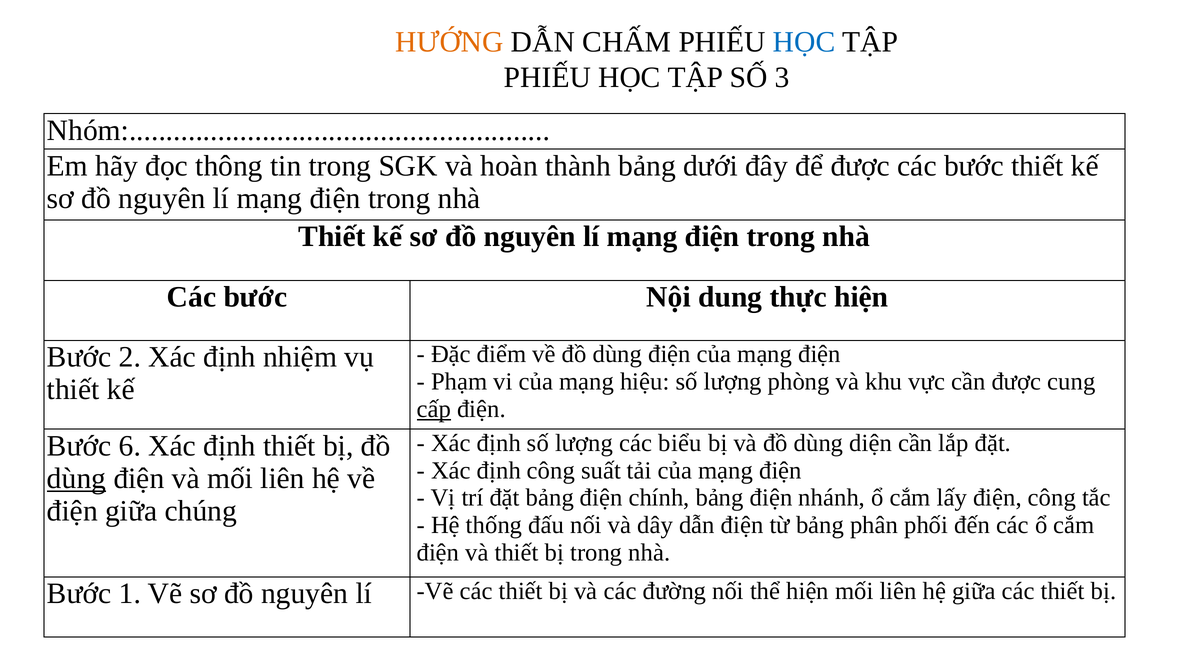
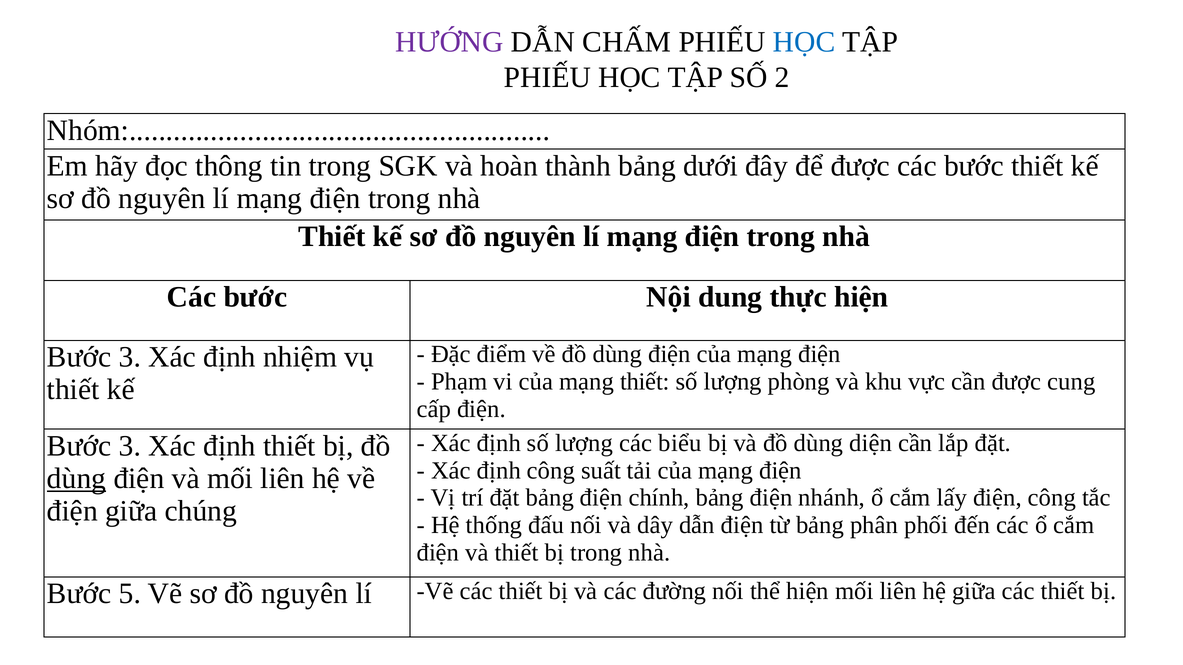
HƯỚNG colour: orange -> purple (450, 42)
3: 3 -> 2 (782, 77)
2: 2 -> 3 (130, 357)
mạng hiệu: hiệu -> thiết (645, 382)
cấp underline: present -> none (434, 409)
6: 6 -> 3 (130, 446)
1: 1 -> 5 (130, 594)
